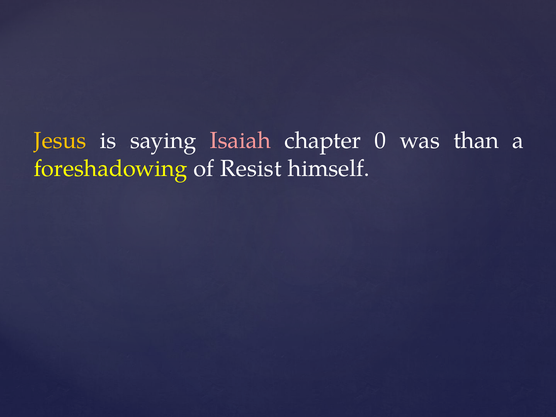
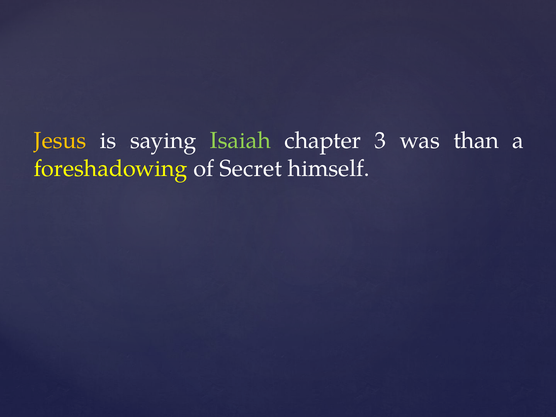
Isaiah colour: pink -> light green (240, 141)
0: 0 -> 3 (380, 141)
Resist: Resist -> Secret (251, 168)
